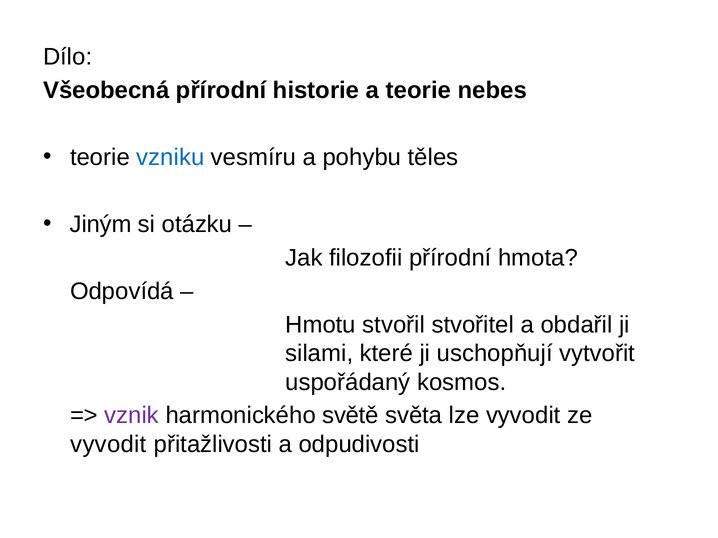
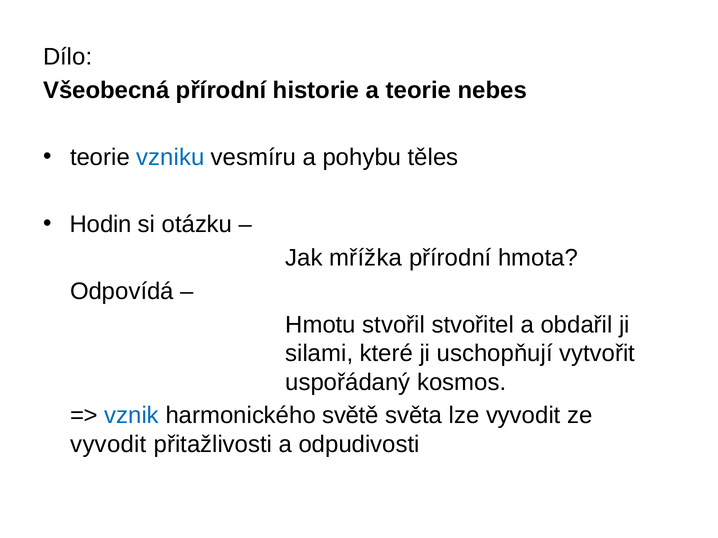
Jiným: Jiným -> Hodin (101, 225)
filozofii: filozofii -> mřížka (366, 258)
vznik colour: purple -> blue (132, 416)
